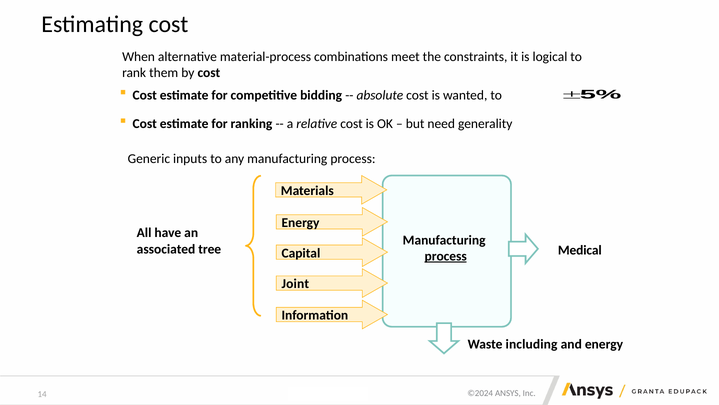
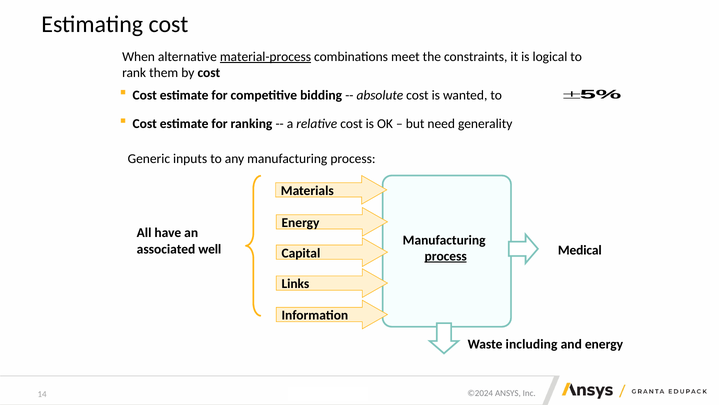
material-process underline: none -> present (265, 57)
tree: tree -> well (210, 249)
Joint: Joint -> Links (295, 284)
